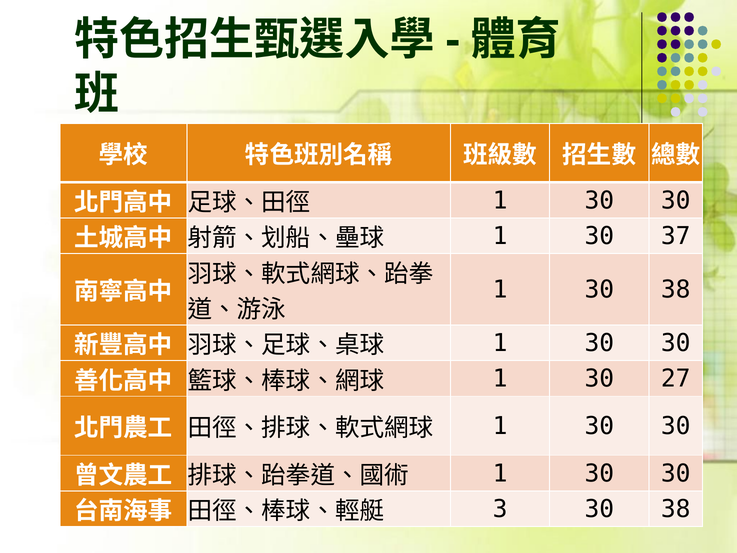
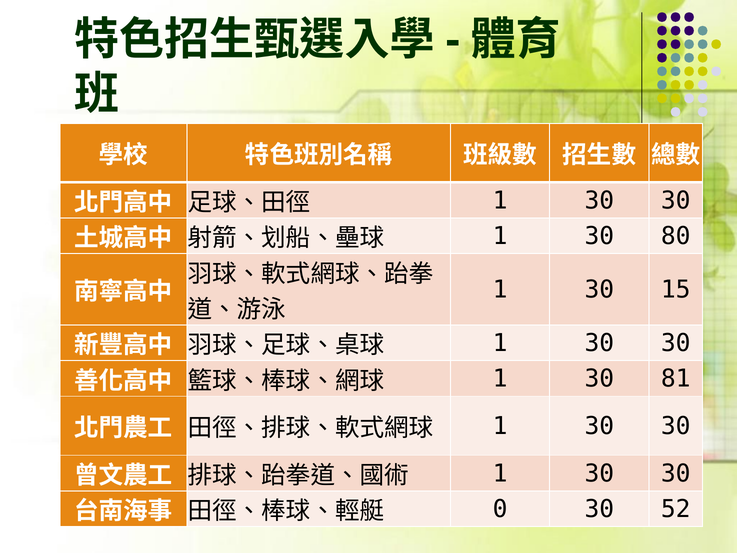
37: 37 -> 80 (676, 236)
1 30 38: 38 -> 15 (676, 290)
27: 27 -> 81 (676, 379)
3: 3 -> 0 (500, 509)
38: 38 -> 52 (676, 509)
